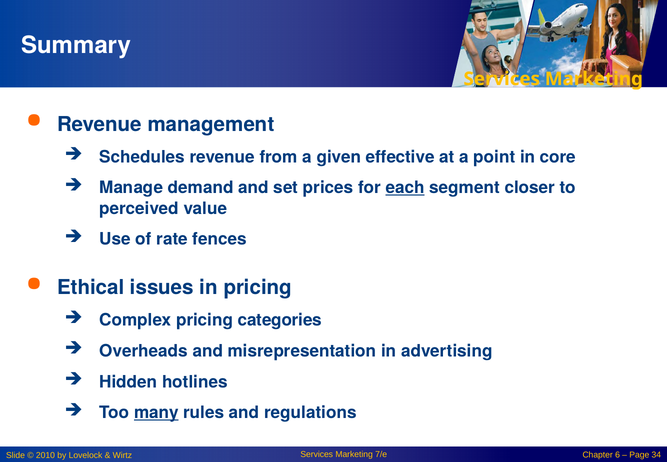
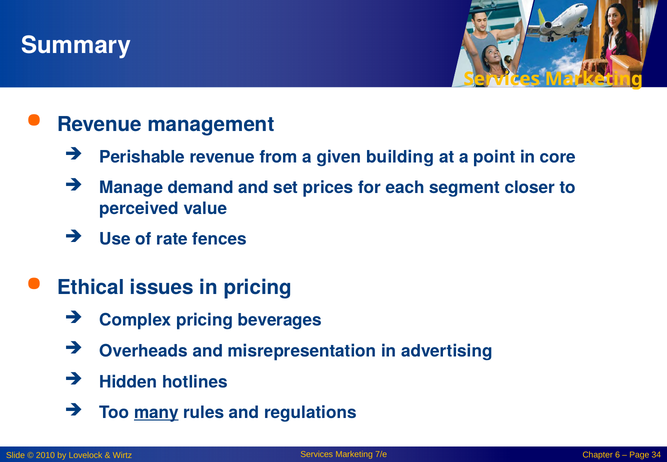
Schedules: Schedules -> Perishable (142, 157)
effective: effective -> building (400, 157)
each underline: present -> none (405, 188)
categories: categories -> beverages (280, 320)
